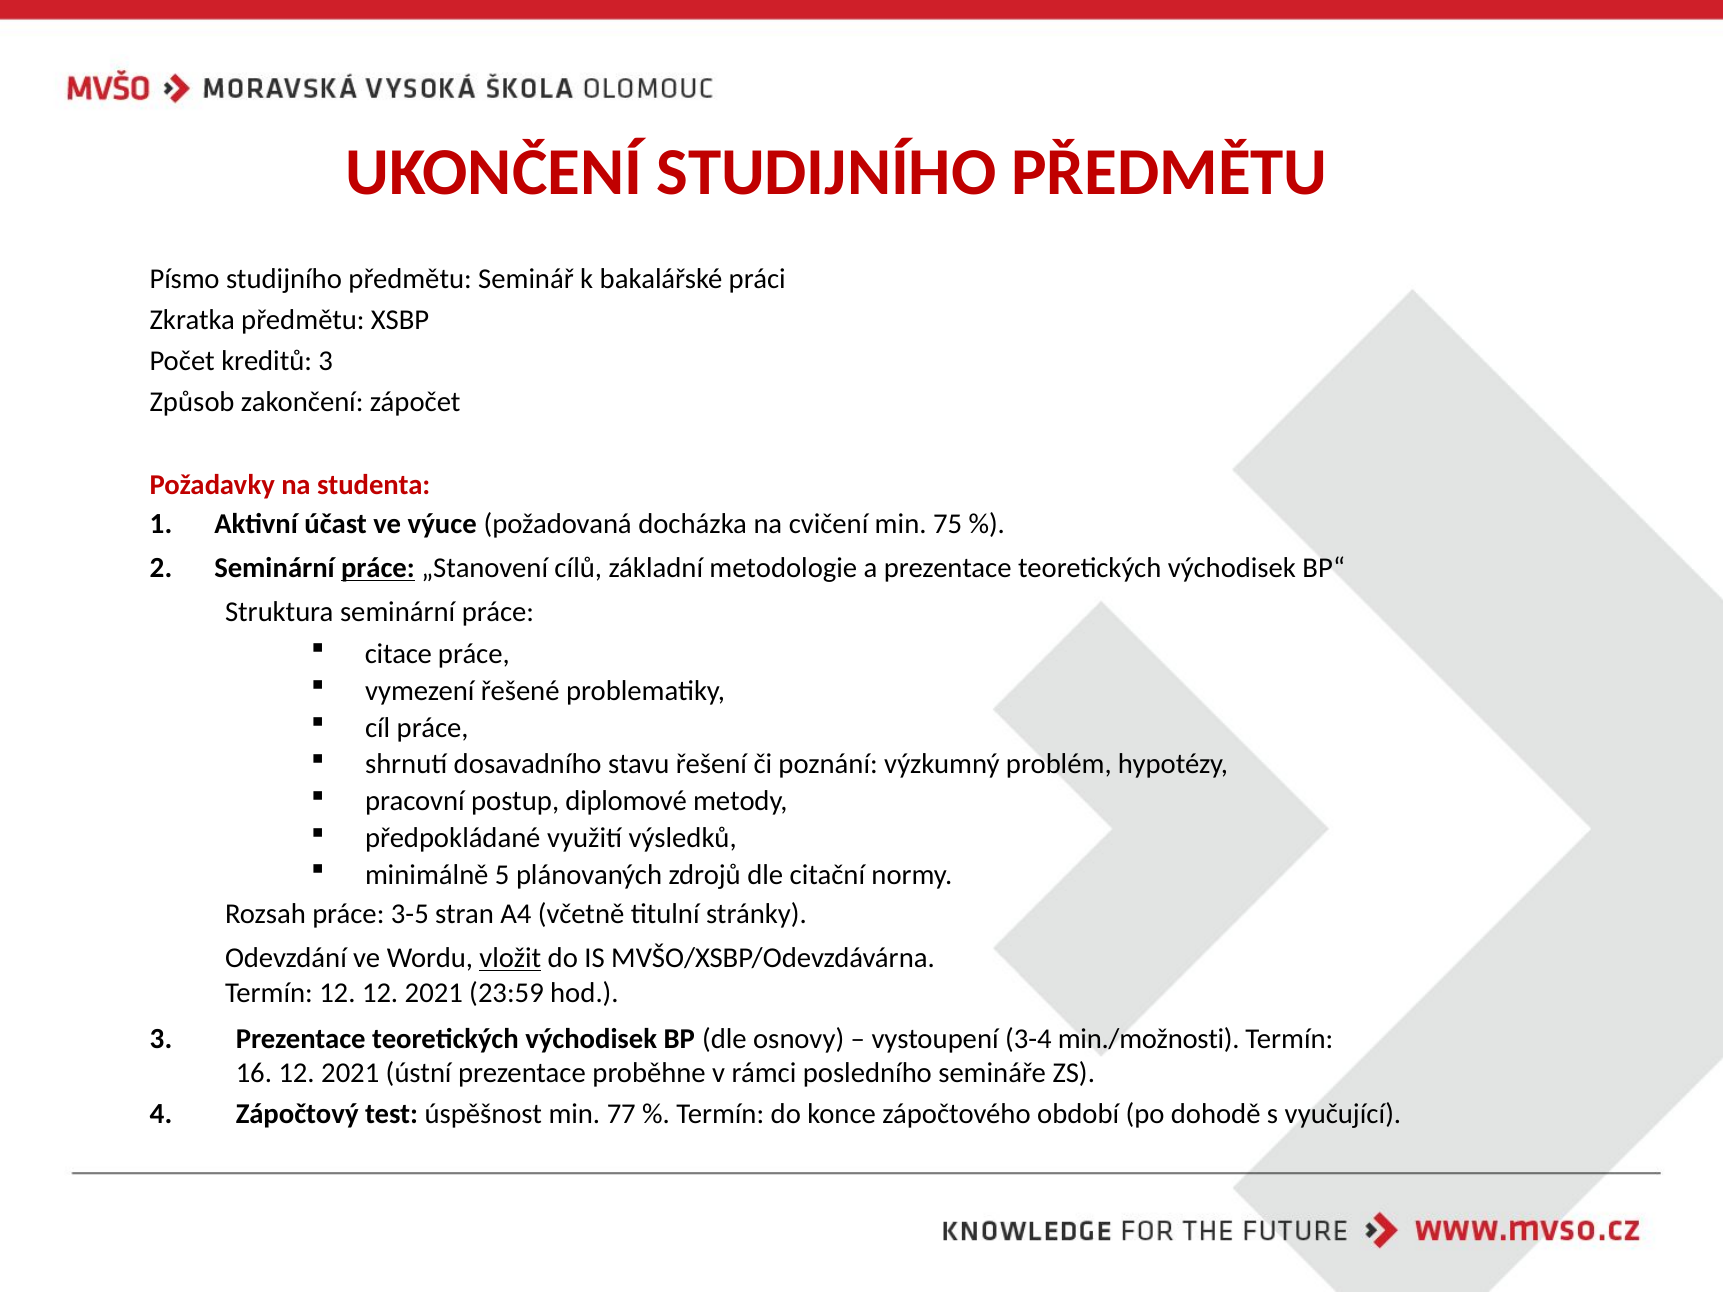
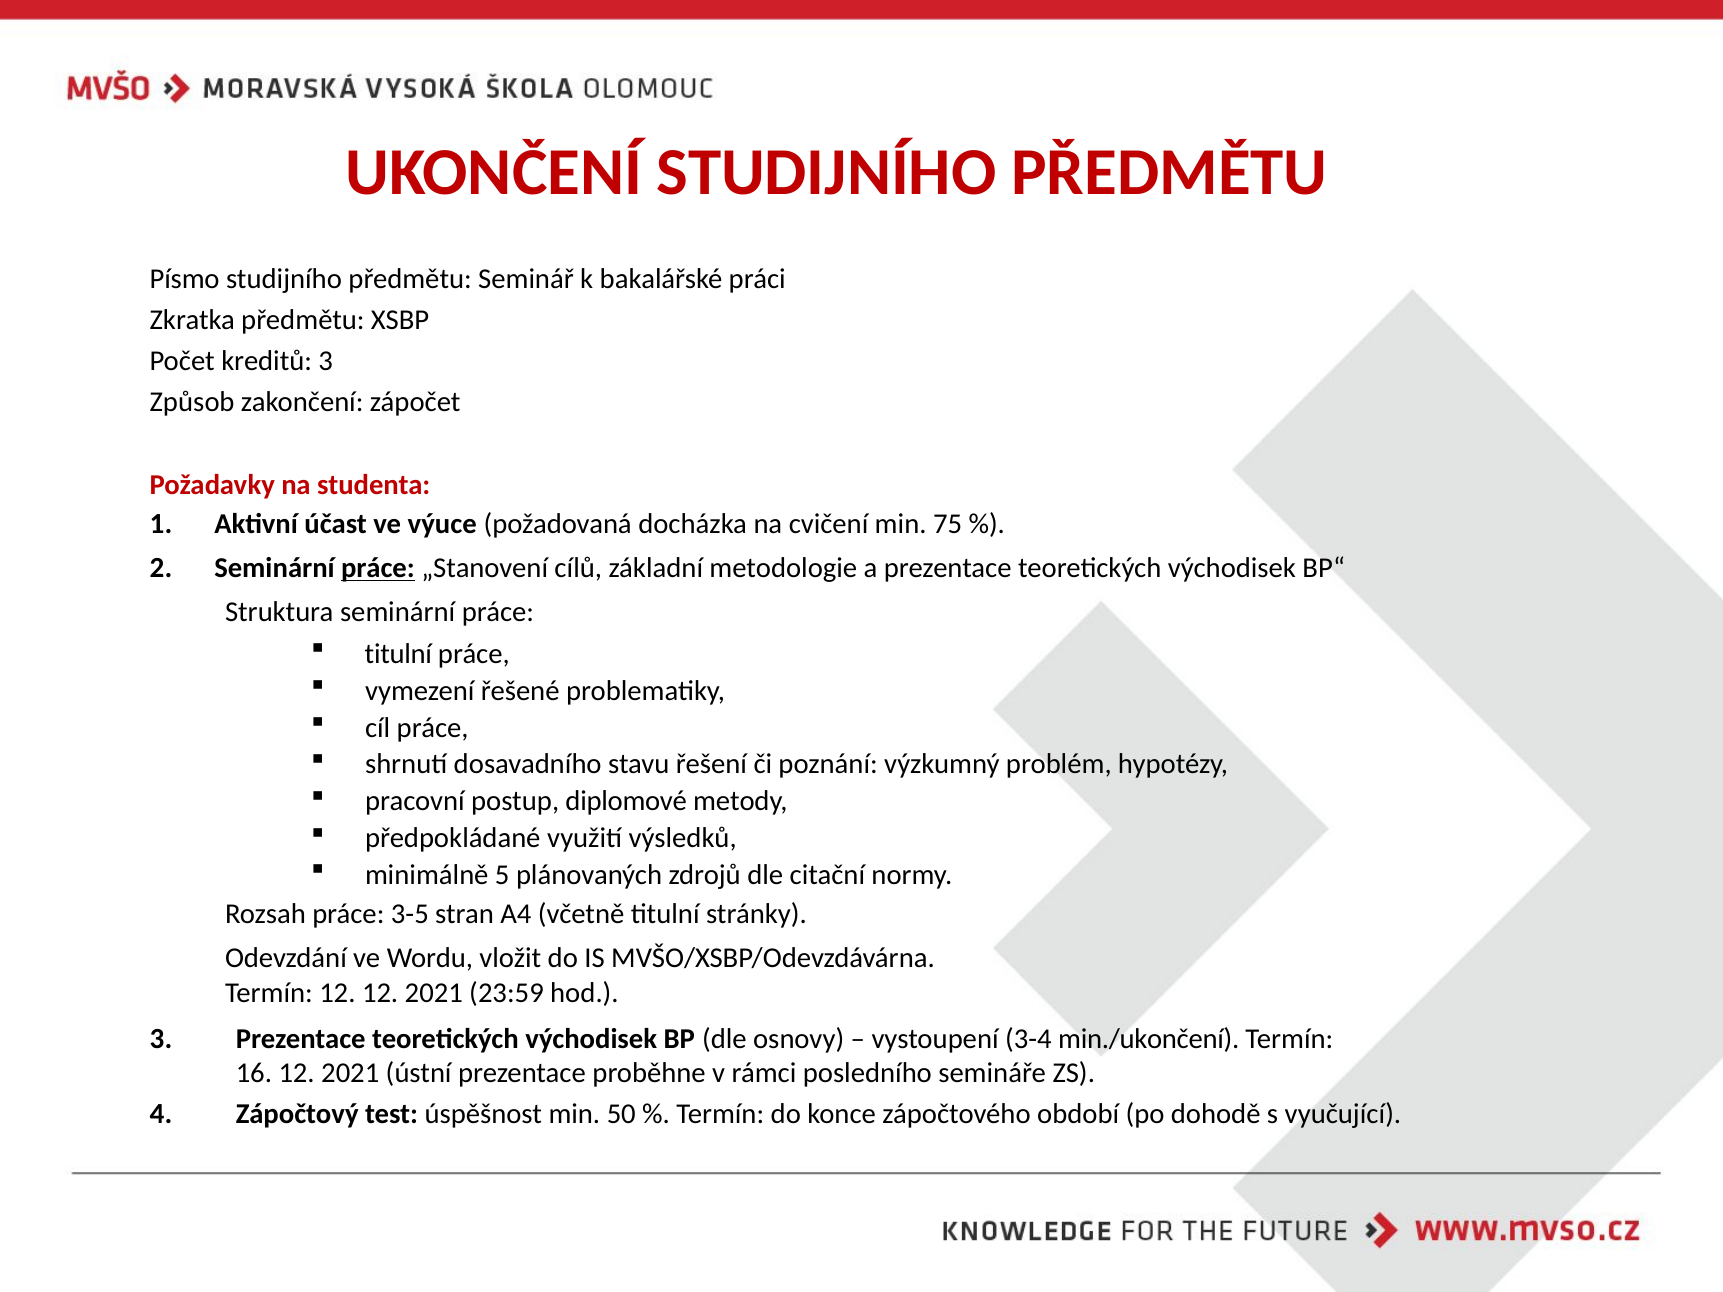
citace: citace -> titulní (398, 654)
vložit underline: present -> none (510, 958)
min./možnosti: min./možnosti -> min./ukončení (1149, 1039)
77: 77 -> 50 (621, 1114)
